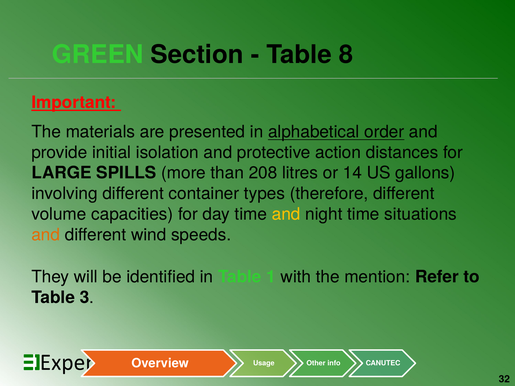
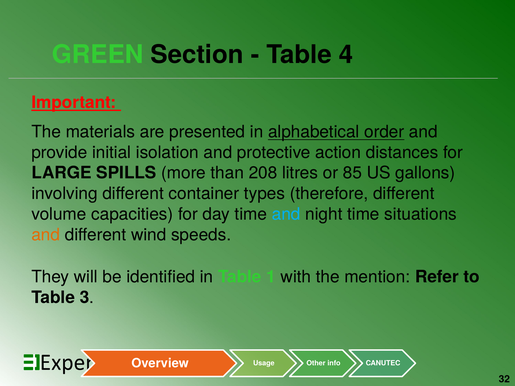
8: 8 -> 4 (346, 55)
14: 14 -> 85 (352, 173)
and colour: yellow -> light blue (286, 214)
